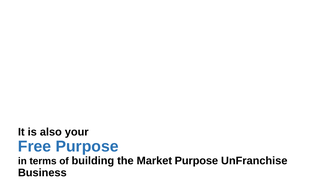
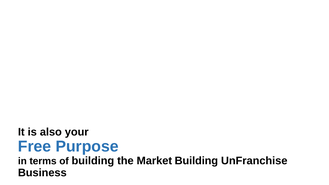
Market Purpose: Purpose -> Building (196, 161)
